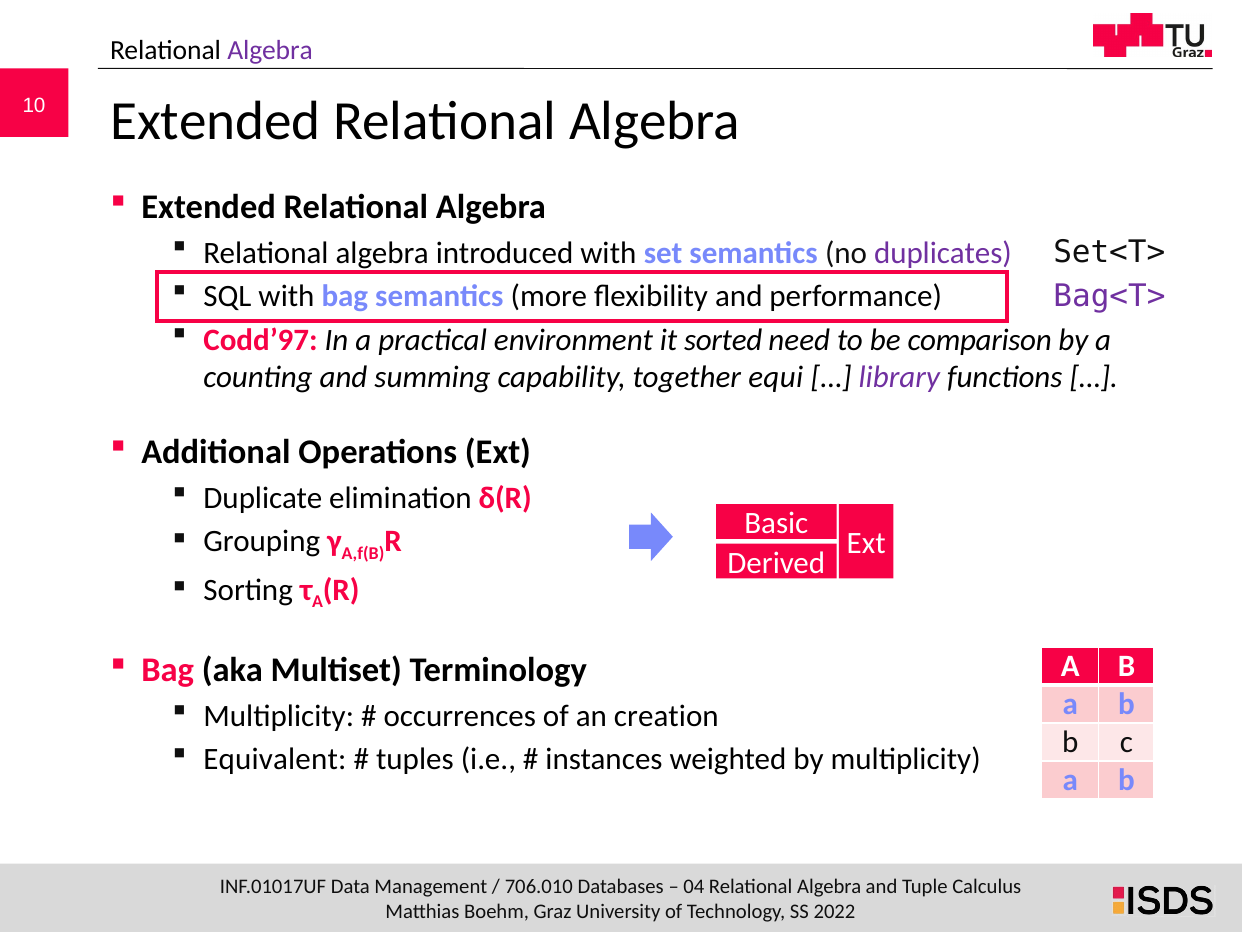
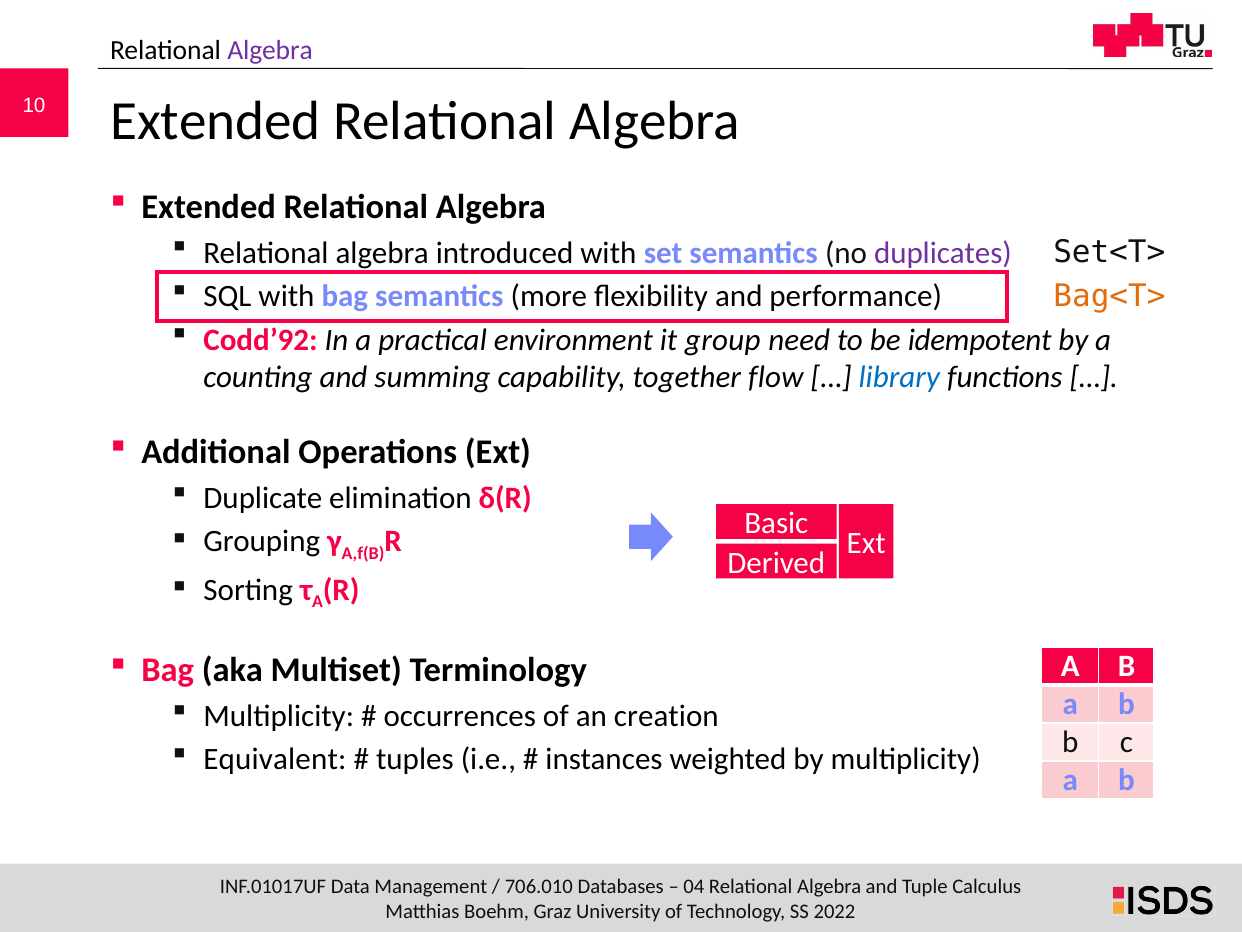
Bag<T> colour: purple -> orange (1109, 296)
Codd’97: Codd’97 -> Codd’92 (261, 340)
sorted: sorted -> group (723, 340)
comparison: comparison -> idempotent (980, 340)
equi: equi -> flow (776, 377)
library colour: purple -> blue (899, 377)
